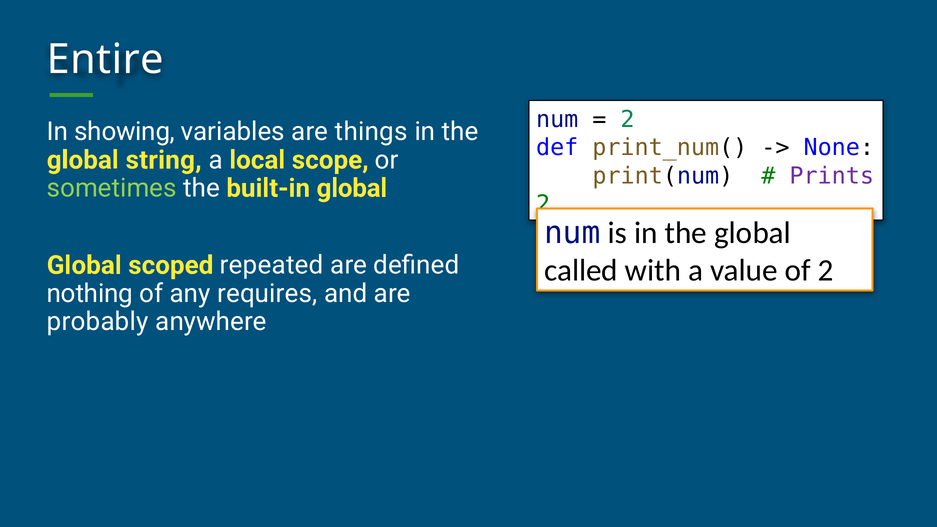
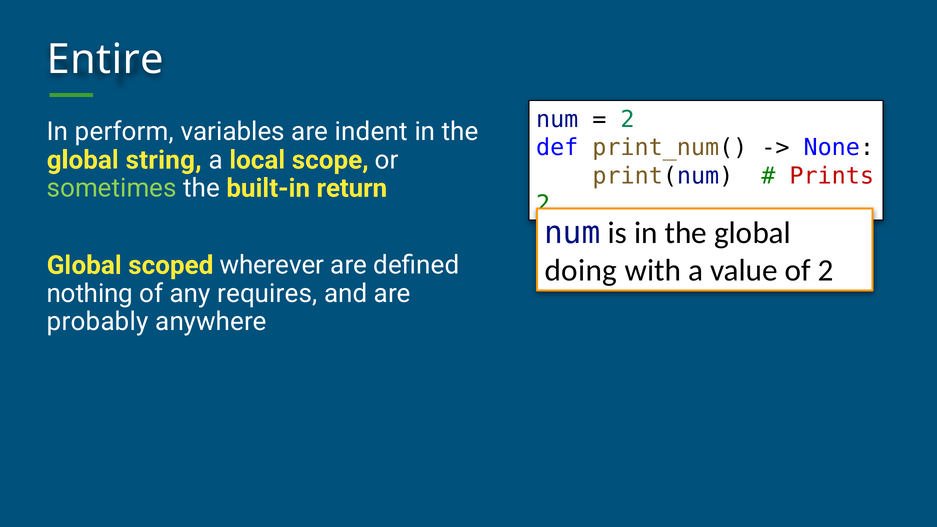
showing: showing -> perform (124, 132)
things: things -> indent (371, 132)
Prints colour: purple -> red (832, 176)
built-in global: global -> return (352, 188)
repeated: repeated -> wherever (272, 265)
called: called -> doing (581, 270)
